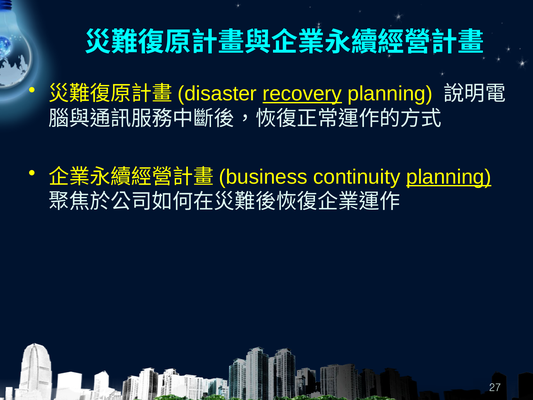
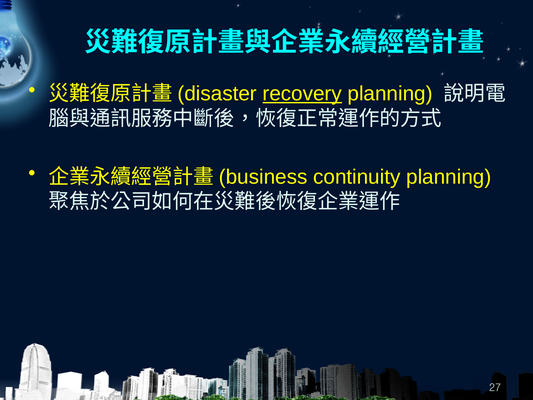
planning underline: present -> none (449, 177)
